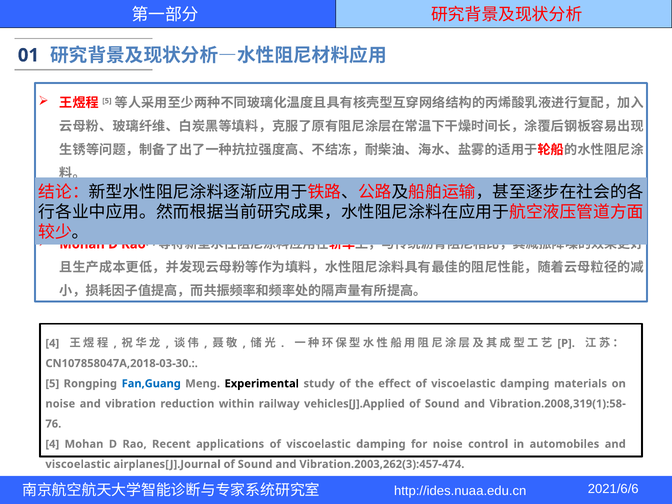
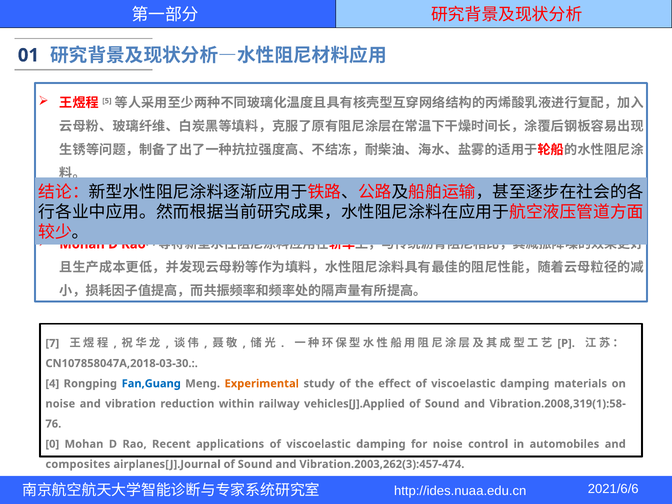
4: 4 -> 7 (52, 343)
5: 5 -> 4 (52, 384)
Experimental colour: black -> orange (262, 384)
4: 4 -> 0 (52, 444)
viscoelastic: viscoelastic -> composites (78, 464)
